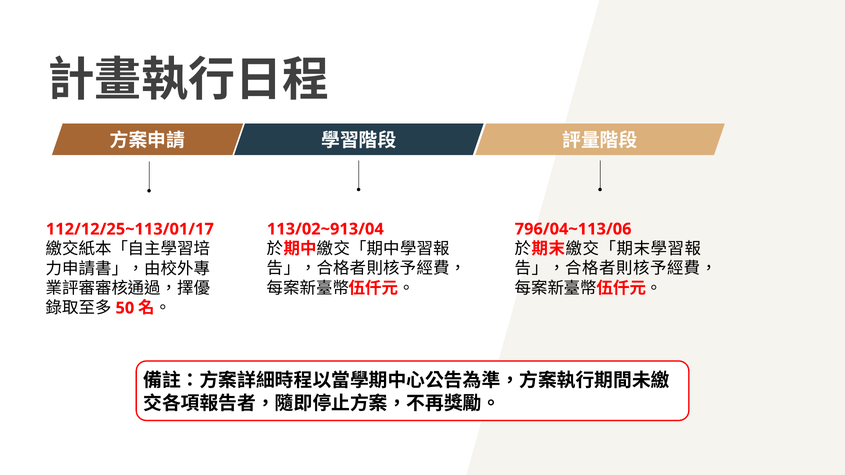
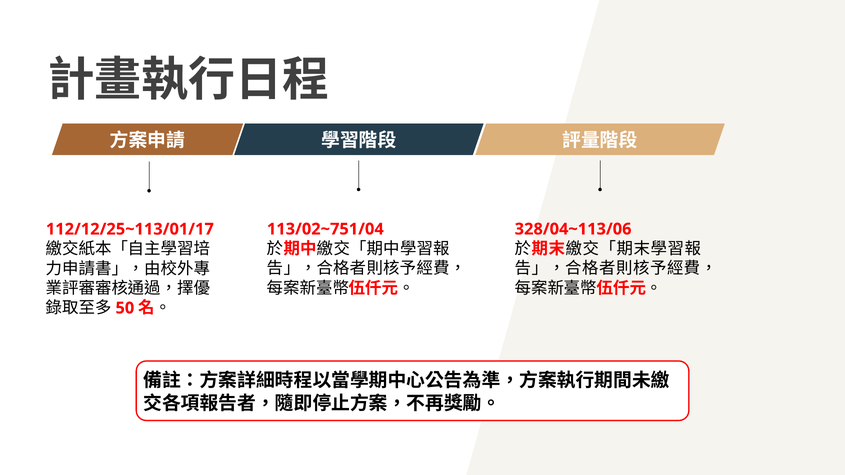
113/02~913/04: 113/02~913/04 -> 113/02~751/04 (325, 229)
796/04~113/06: 796/04~113/06 -> 328/04~113/06 (573, 229)
